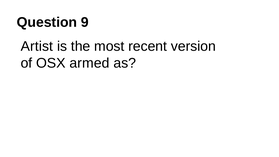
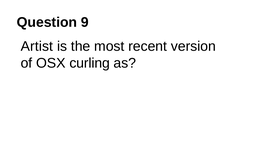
armed: armed -> curling (90, 63)
